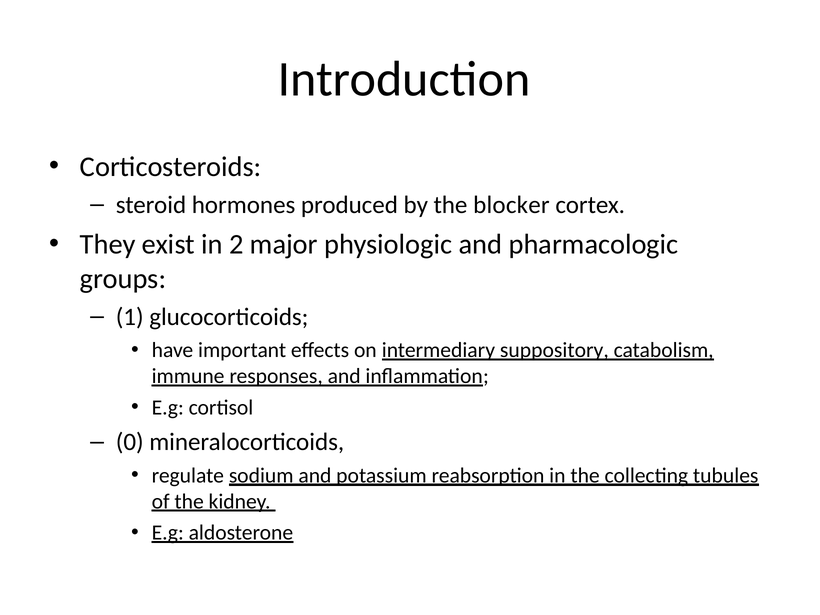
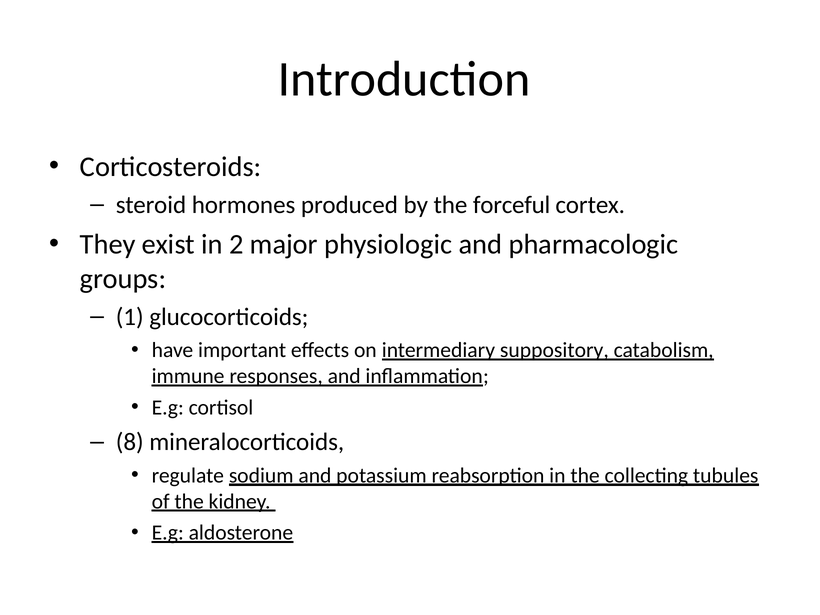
blocker: blocker -> forceful (512, 205)
0: 0 -> 8 (130, 442)
